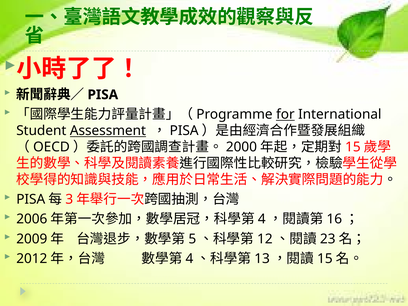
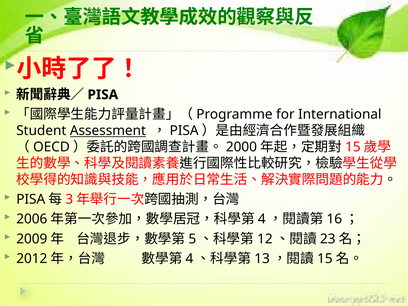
for underline: present -> none (285, 114)
